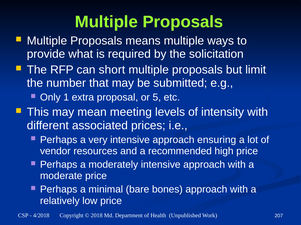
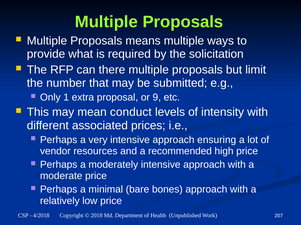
short: short -> there (112, 70)
5: 5 -> 9 (157, 98)
meeting: meeting -> conduct (131, 112)
